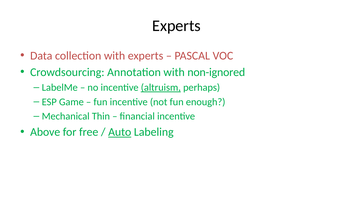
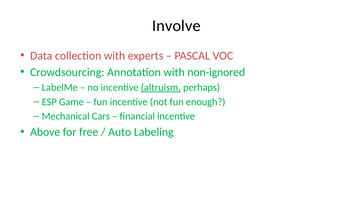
Experts: Experts -> Involve (176, 26)
Thin: Thin -> Cars (101, 116)
Auto underline: present -> none (120, 132)
